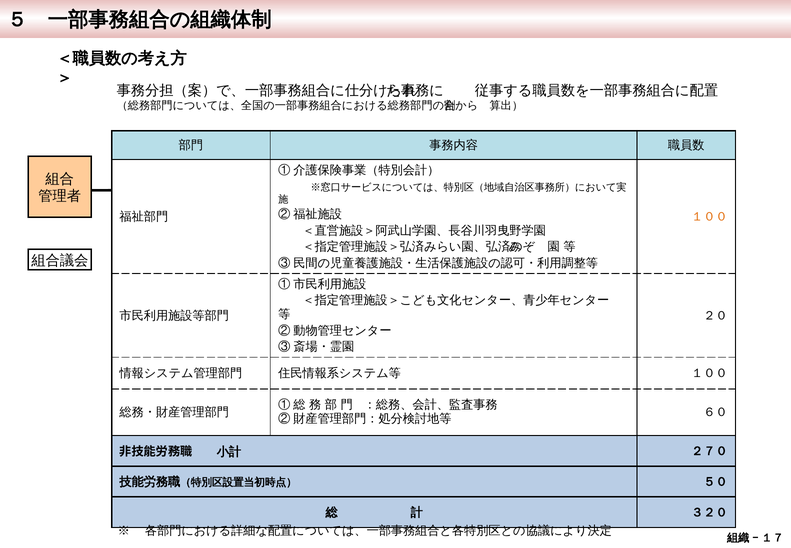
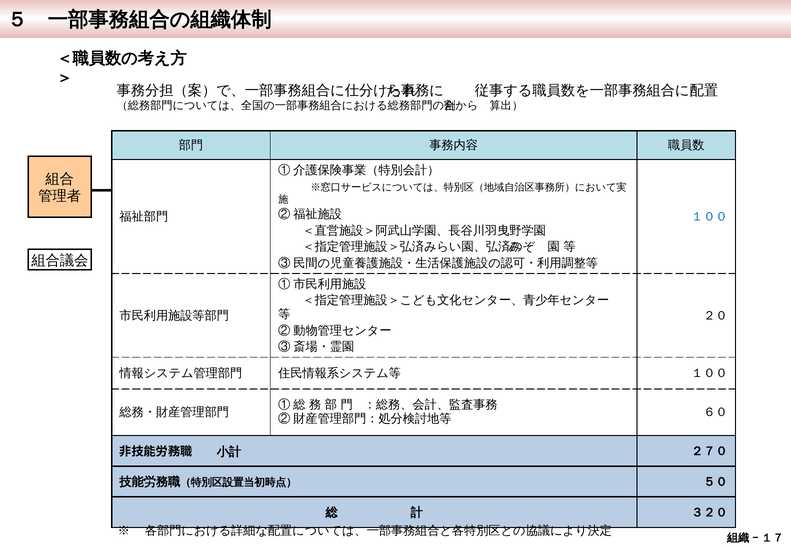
１００ colour: orange -> blue (709, 217)
